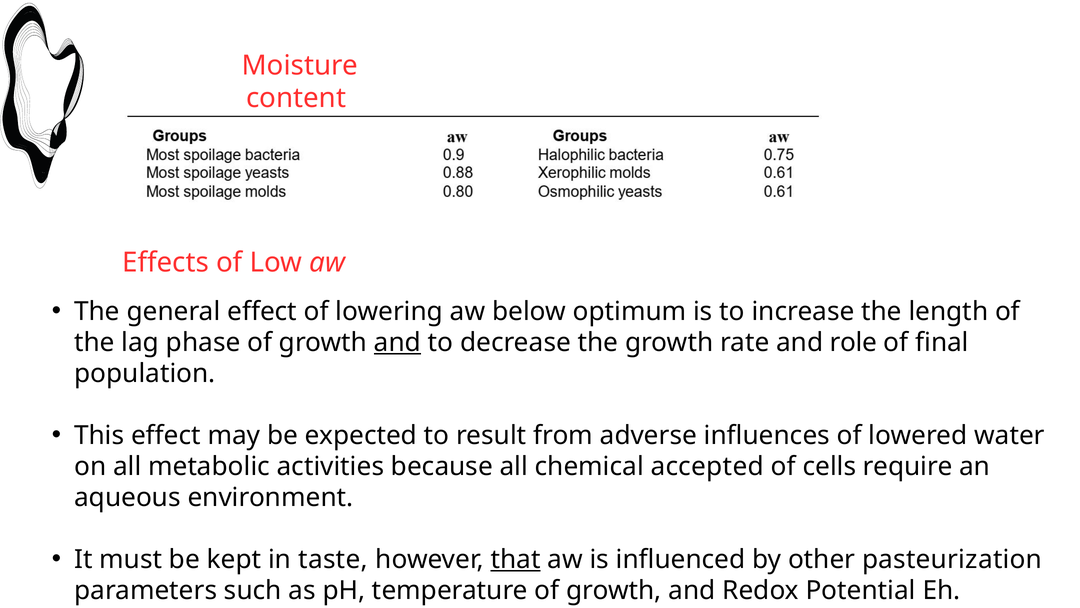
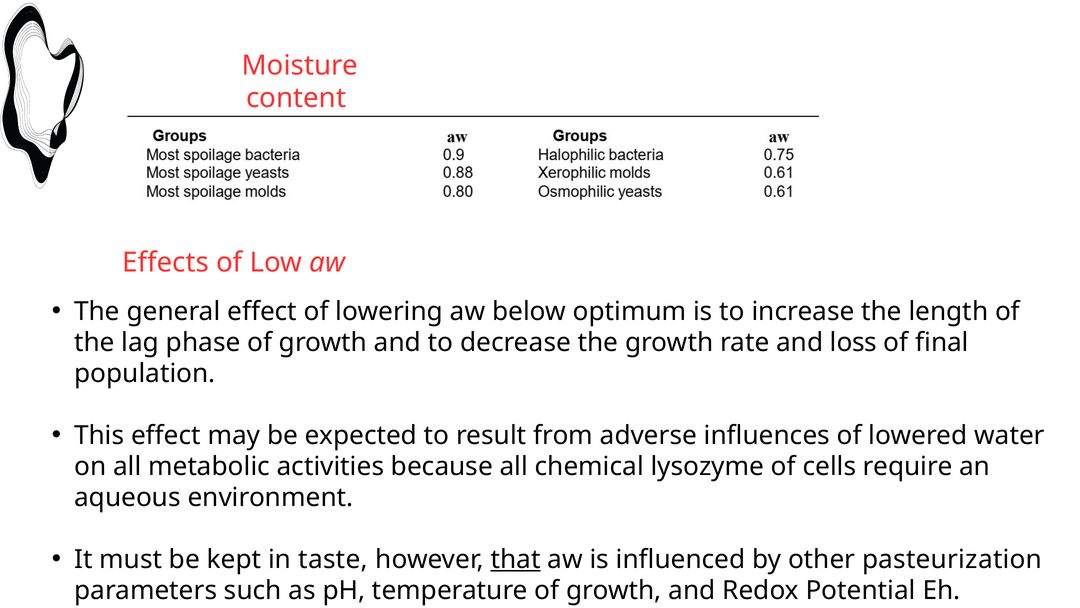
and underline: present -> none (398, 342)
role: role -> loss (854, 342)
accepted: accepted -> lysozyme (707, 466)
